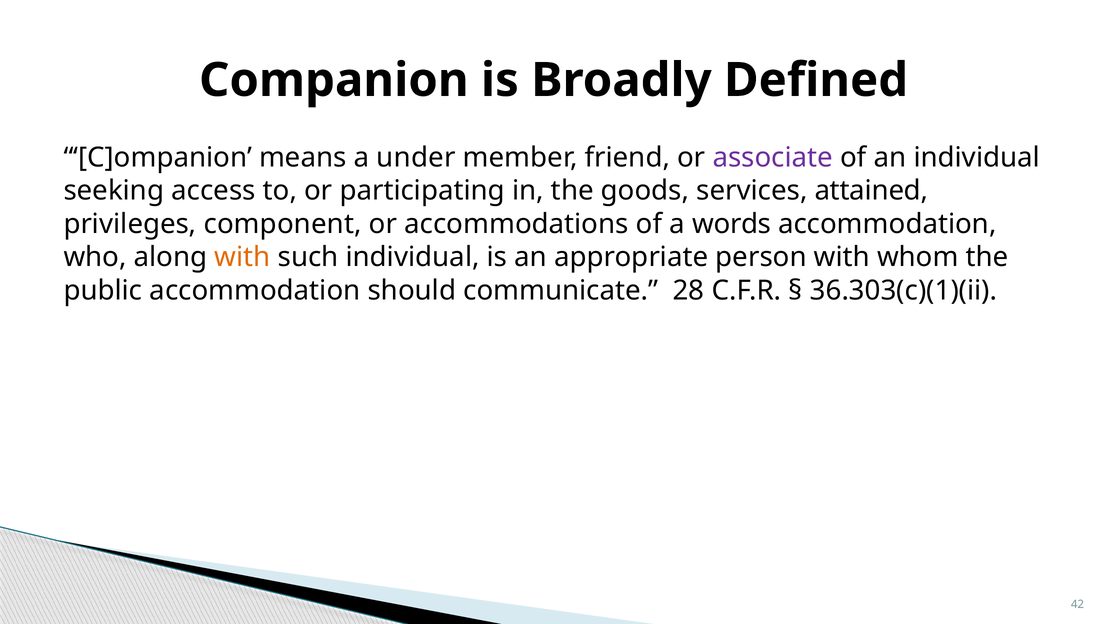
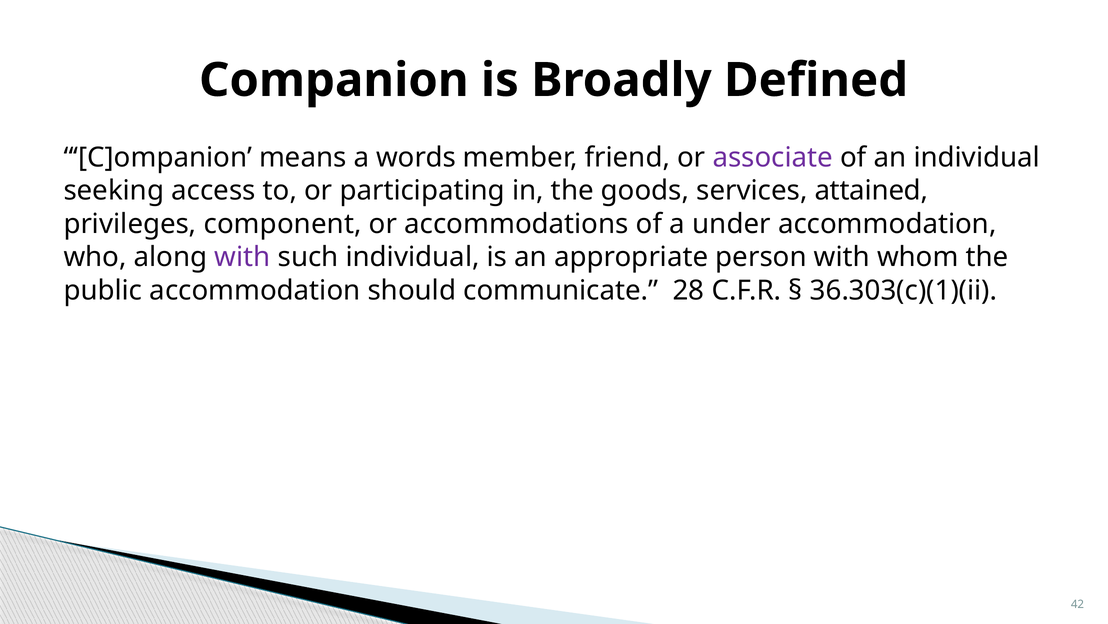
under: under -> words (416, 157)
words: words -> under (731, 224)
with colour: orange -> purple (242, 257)
